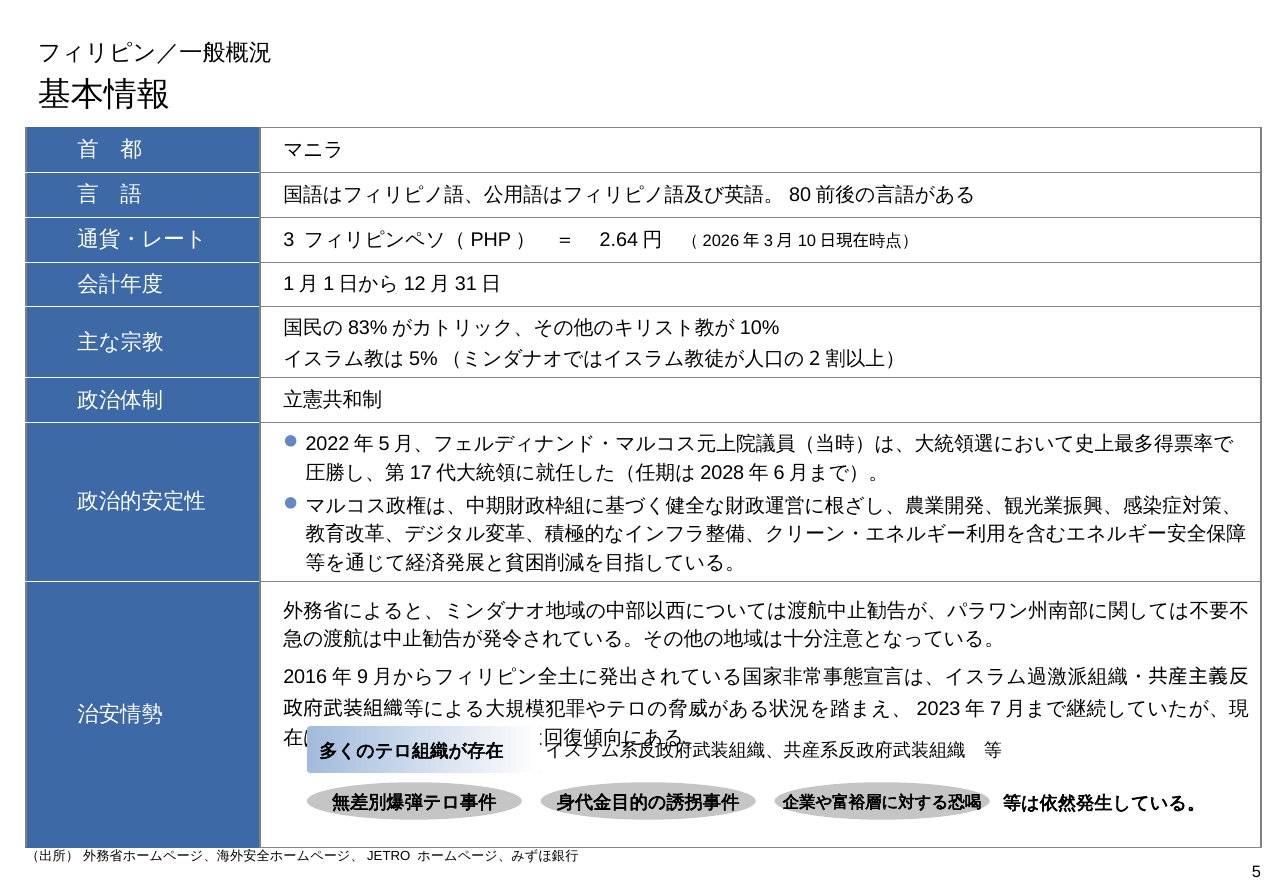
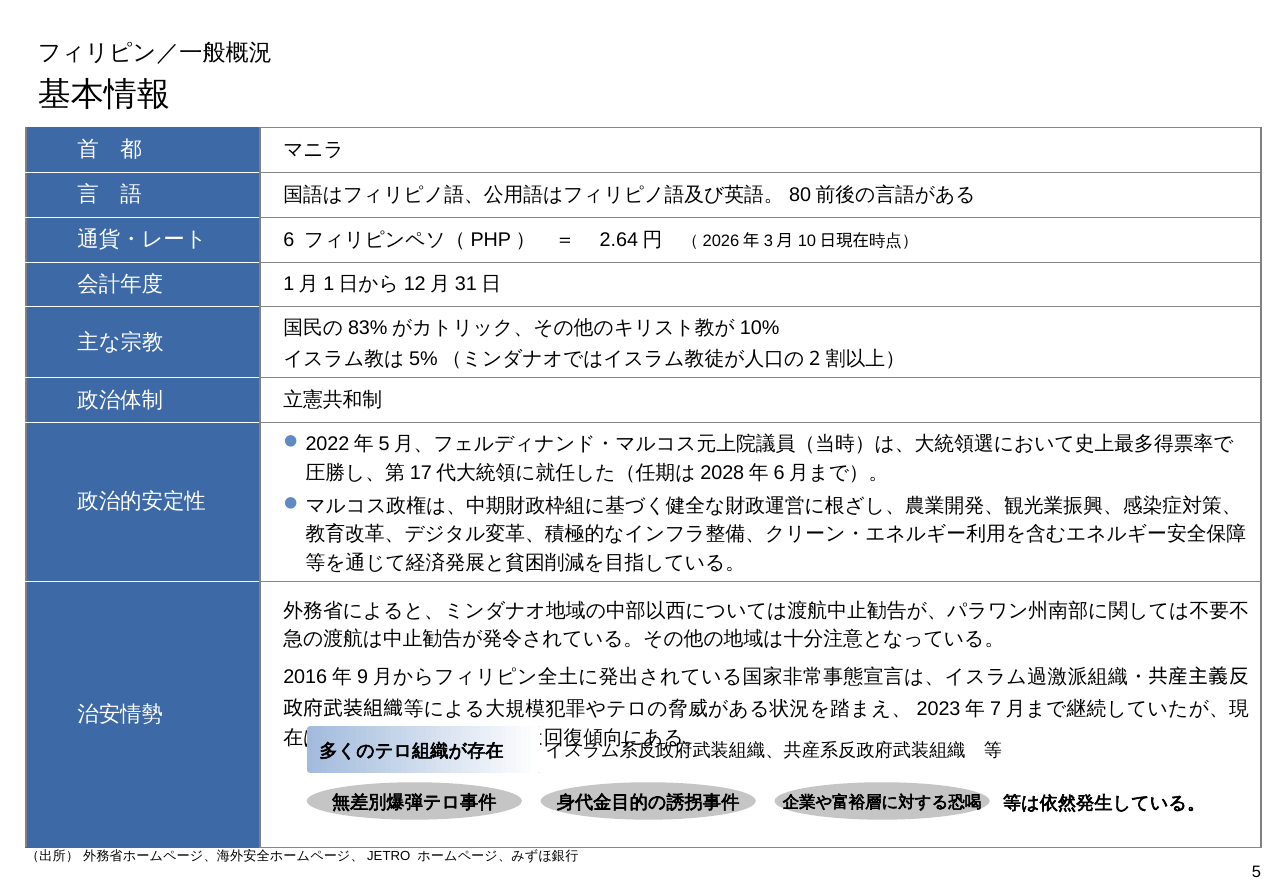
3: 3 -> 6 (289, 240)
